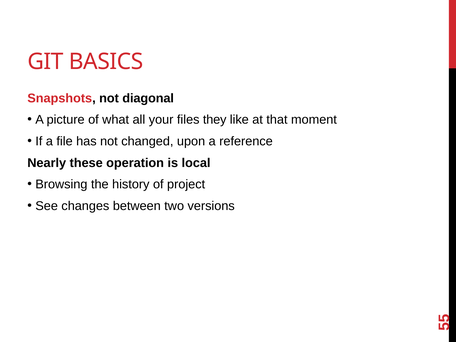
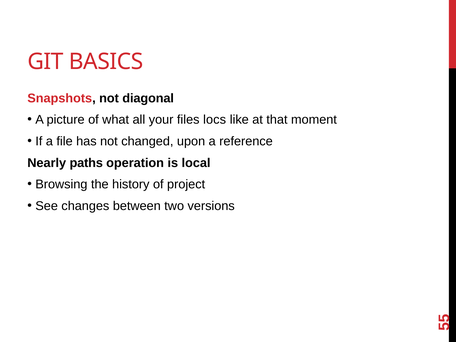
they: they -> locs (215, 120)
these: these -> paths (86, 163)
